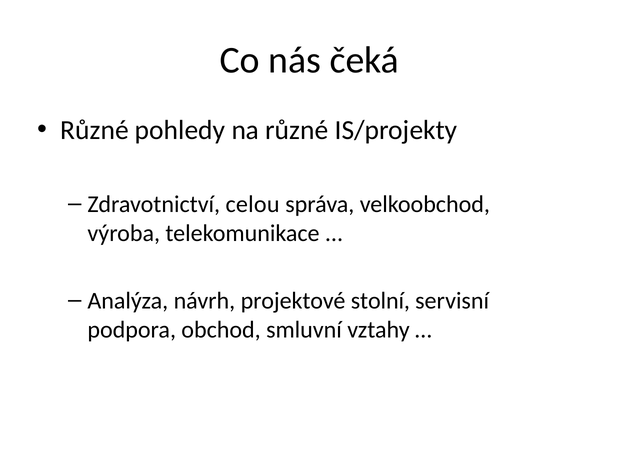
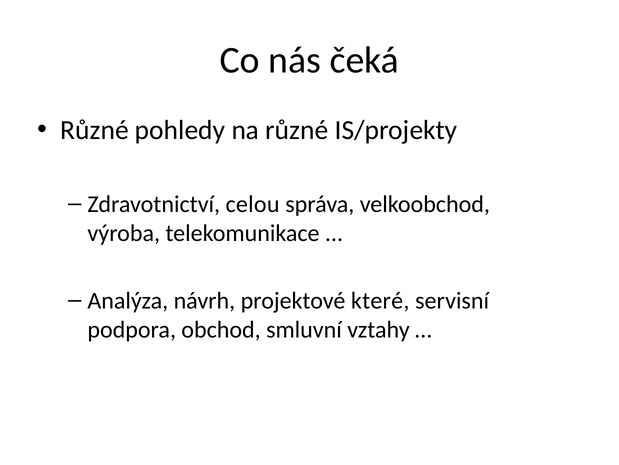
stolní: stolní -> které (380, 300)
